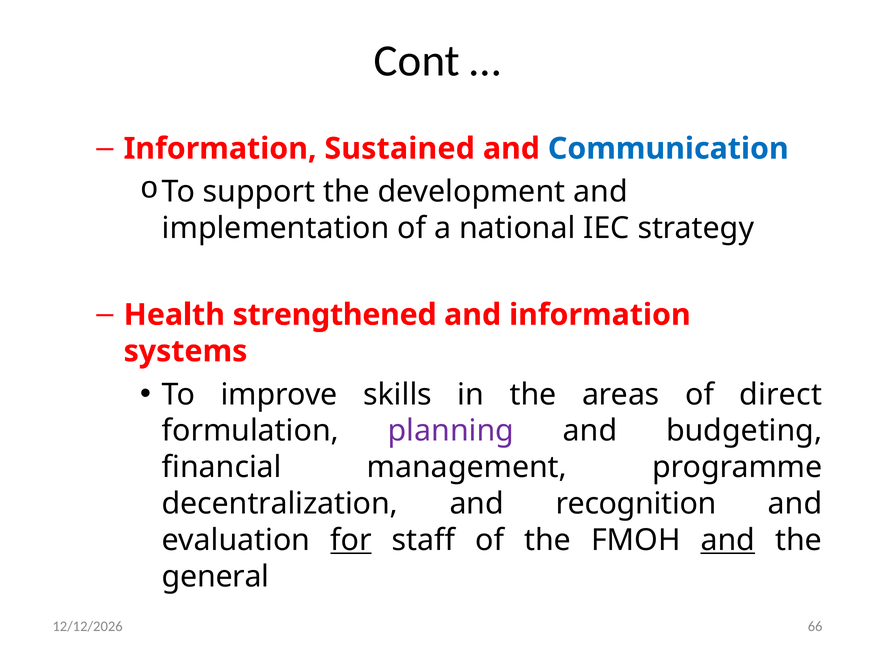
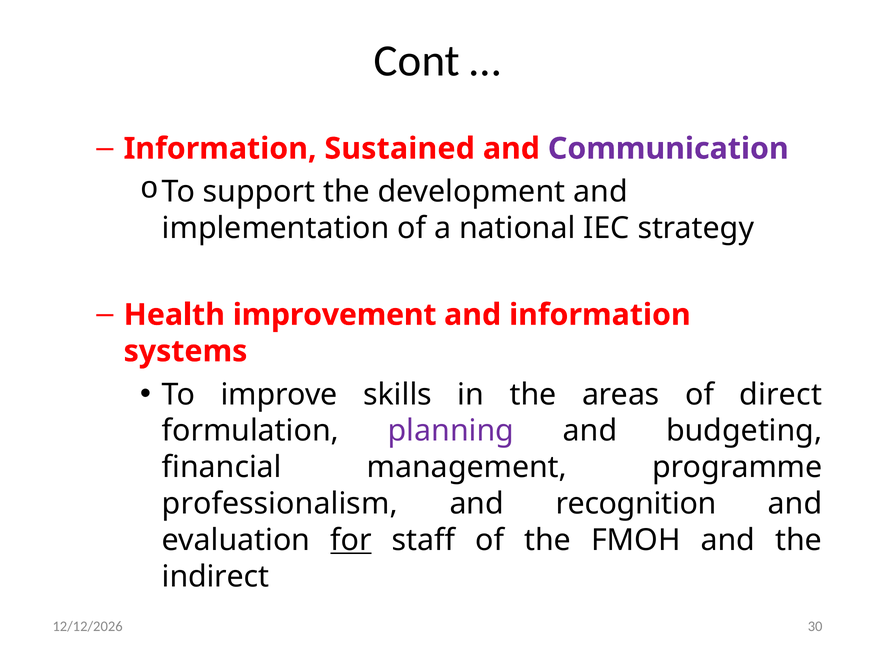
Communication colour: blue -> purple (668, 149)
strengthened: strengthened -> improvement (335, 315)
decentralization: decentralization -> professionalism (280, 504)
and underline: present -> none (728, 540)
general: general -> indirect (215, 577)
66: 66 -> 30 (815, 627)
